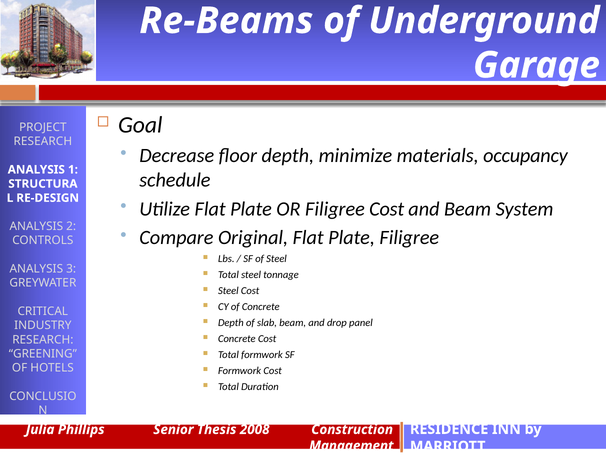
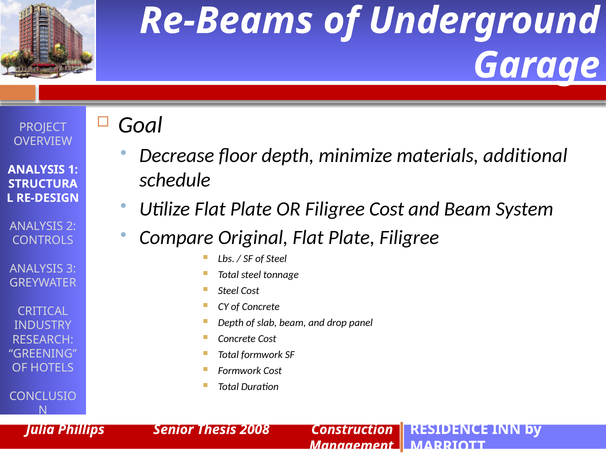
RESEARCH: RESEARCH -> OVERVIEW (43, 141)
occupancy: occupancy -> additional (525, 155)
